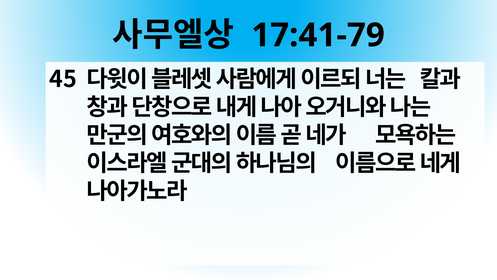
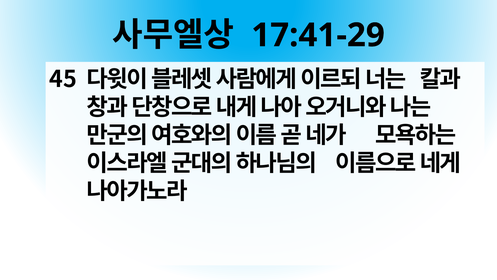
17:41-79: 17:41-79 -> 17:41-29 (318, 35)
